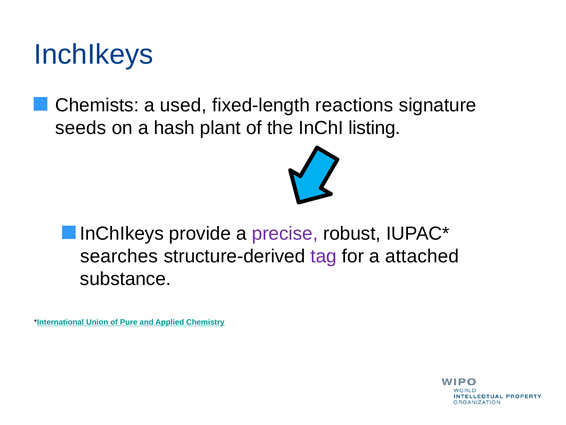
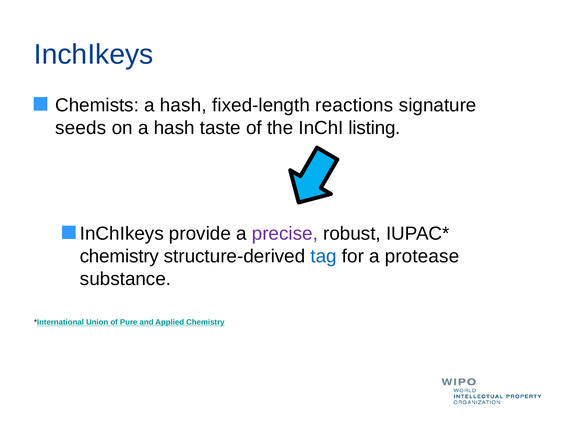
used: used -> hash (183, 105)
plant: plant -> taste (220, 128)
searches: searches -> chemistry (119, 256)
tag colour: purple -> blue (324, 256)
attached: attached -> protease (422, 256)
